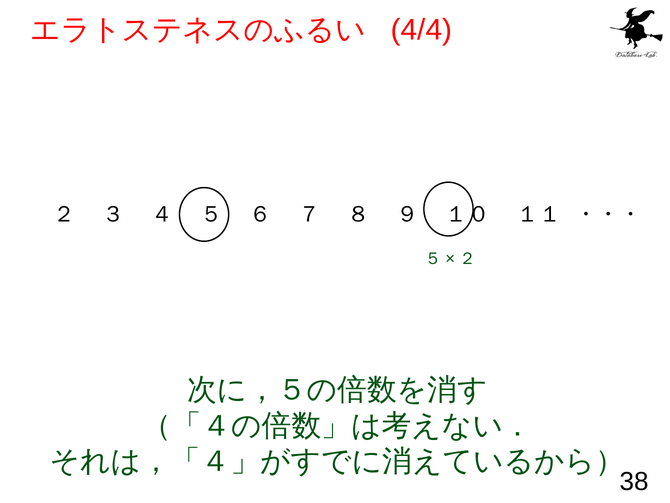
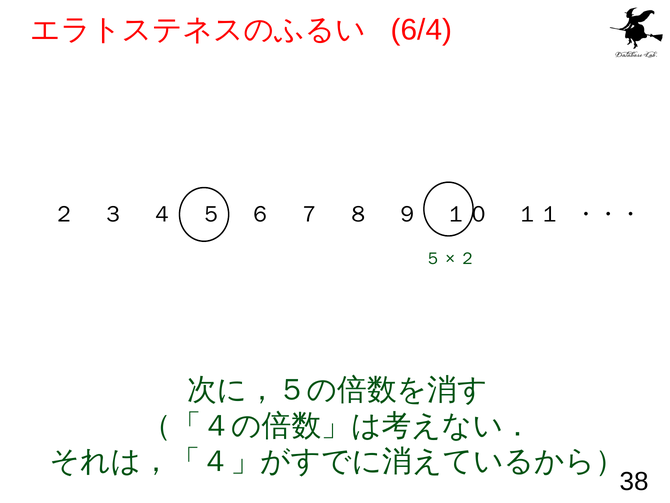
4/4: 4/4 -> 6/4 (421, 30)
